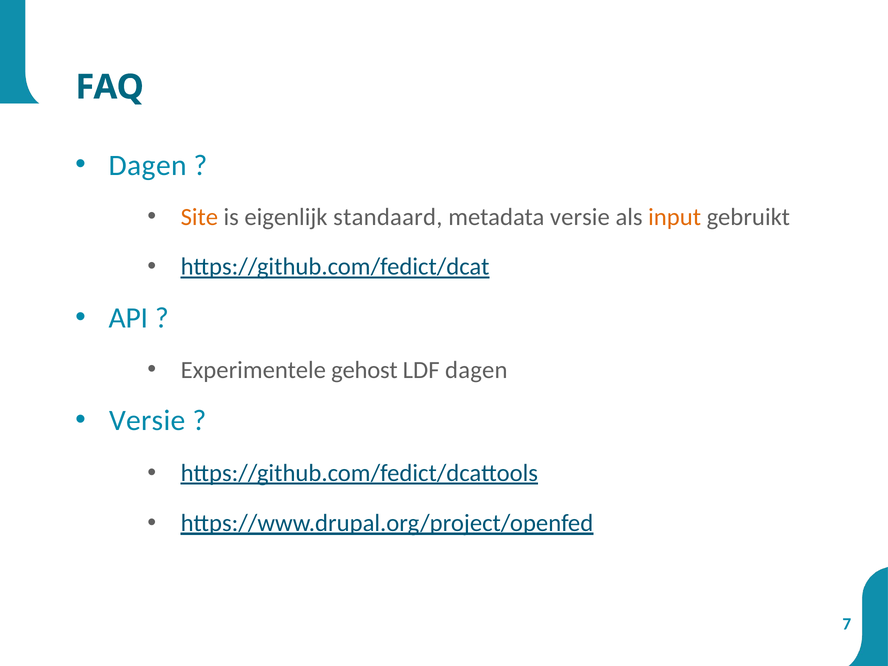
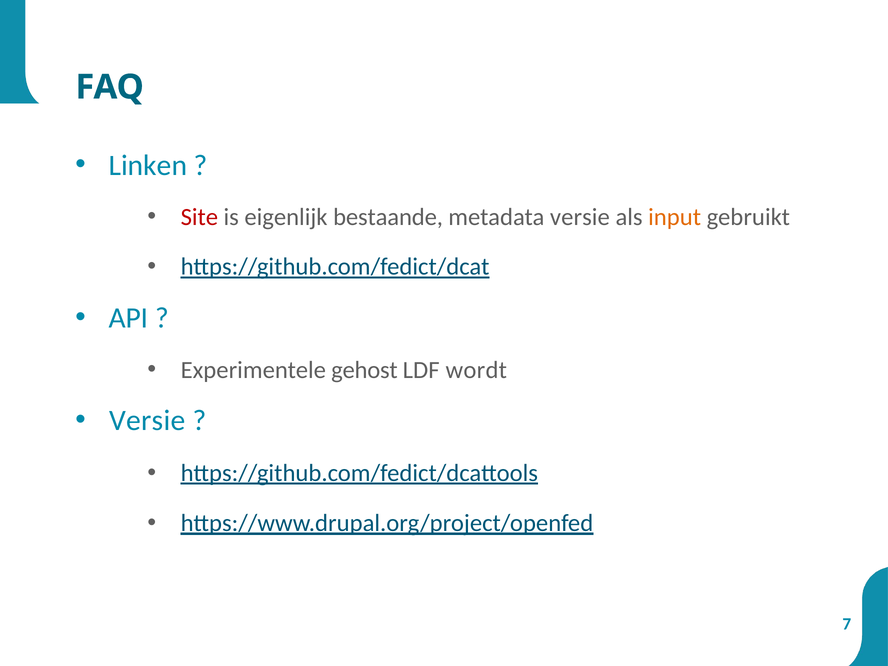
Dagen: Dagen -> Linken (148, 165)
Site colour: orange -> red (199, 217)
standaard: standaard -> bestaande (388, 217)
LDF dagen: dagen -> wordt (476, 370)
